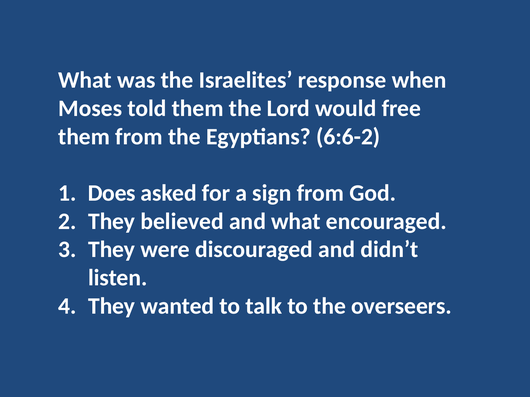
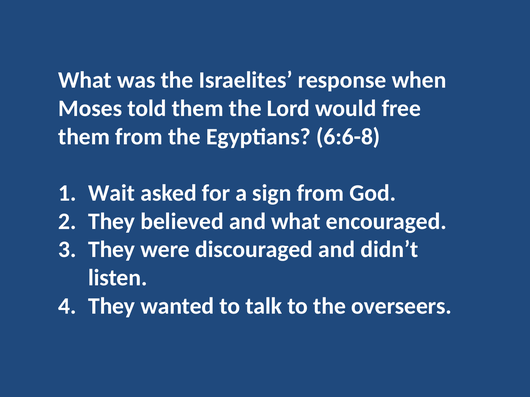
6:6-2: 6:6-2 -> 6:6-8 (348, 137)
Does: Does -> Wait (112, 193)
